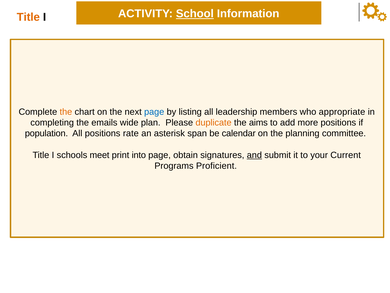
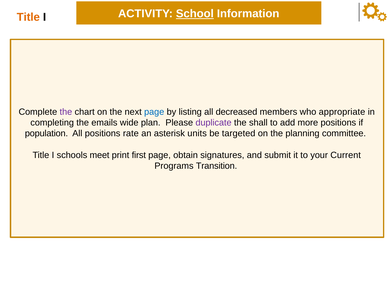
the colour: orange -> purple (66, 112)
leadership: leadership -> decreased (237, 112)
duplicate colour: orange -> purple (214, 122)
aims: aims -> shall (258, 122)
span: span -> units (197, 133)
calendar: calendar -> targeted (239, 133)
into: into -> first (139, 155)
and underline: present -> none (254, 155)
Proficient: Proficient -> Transition (217, 166)
